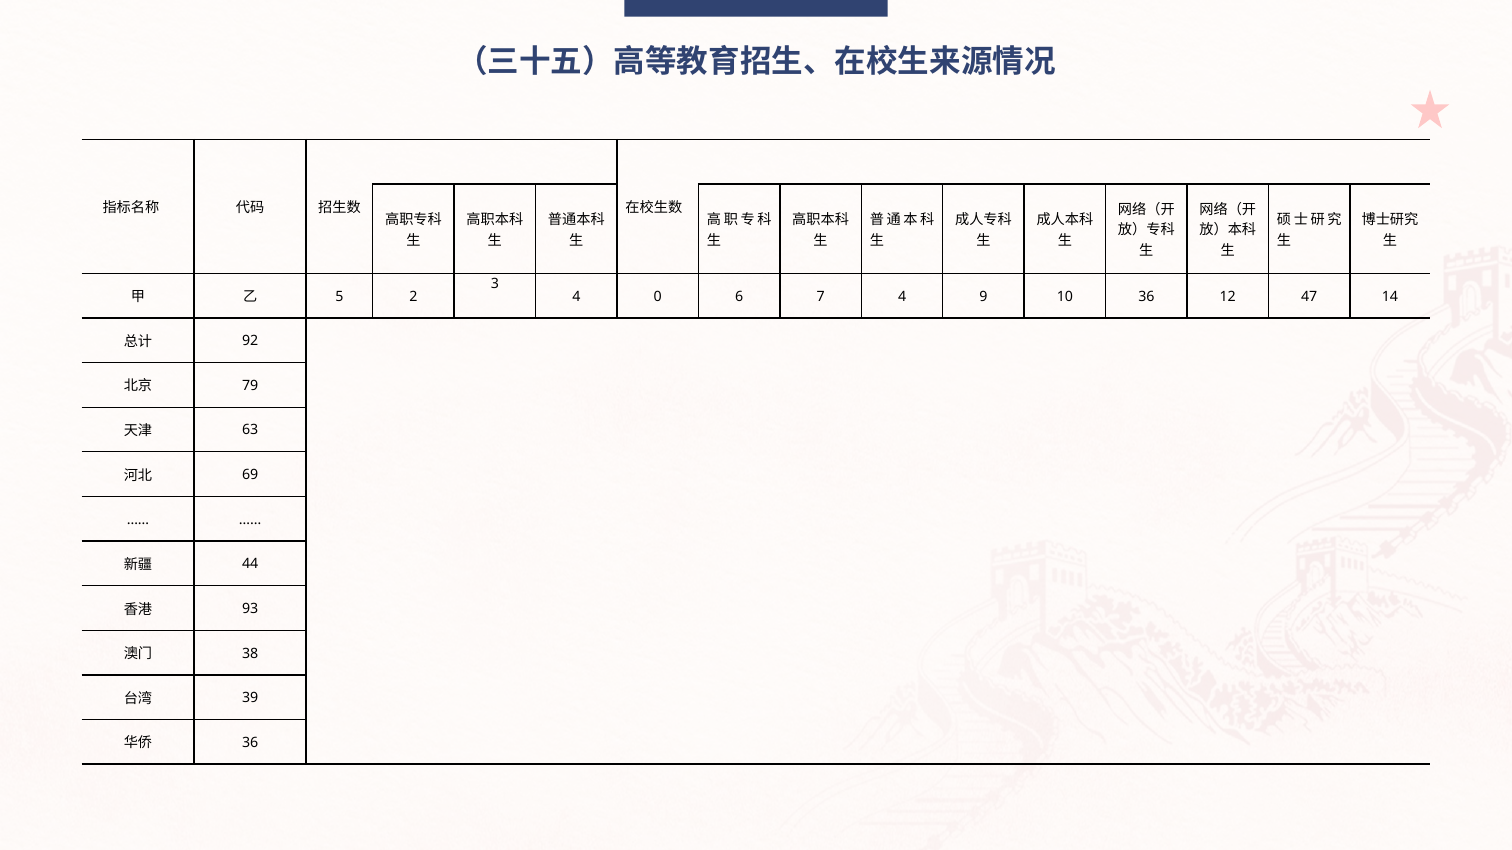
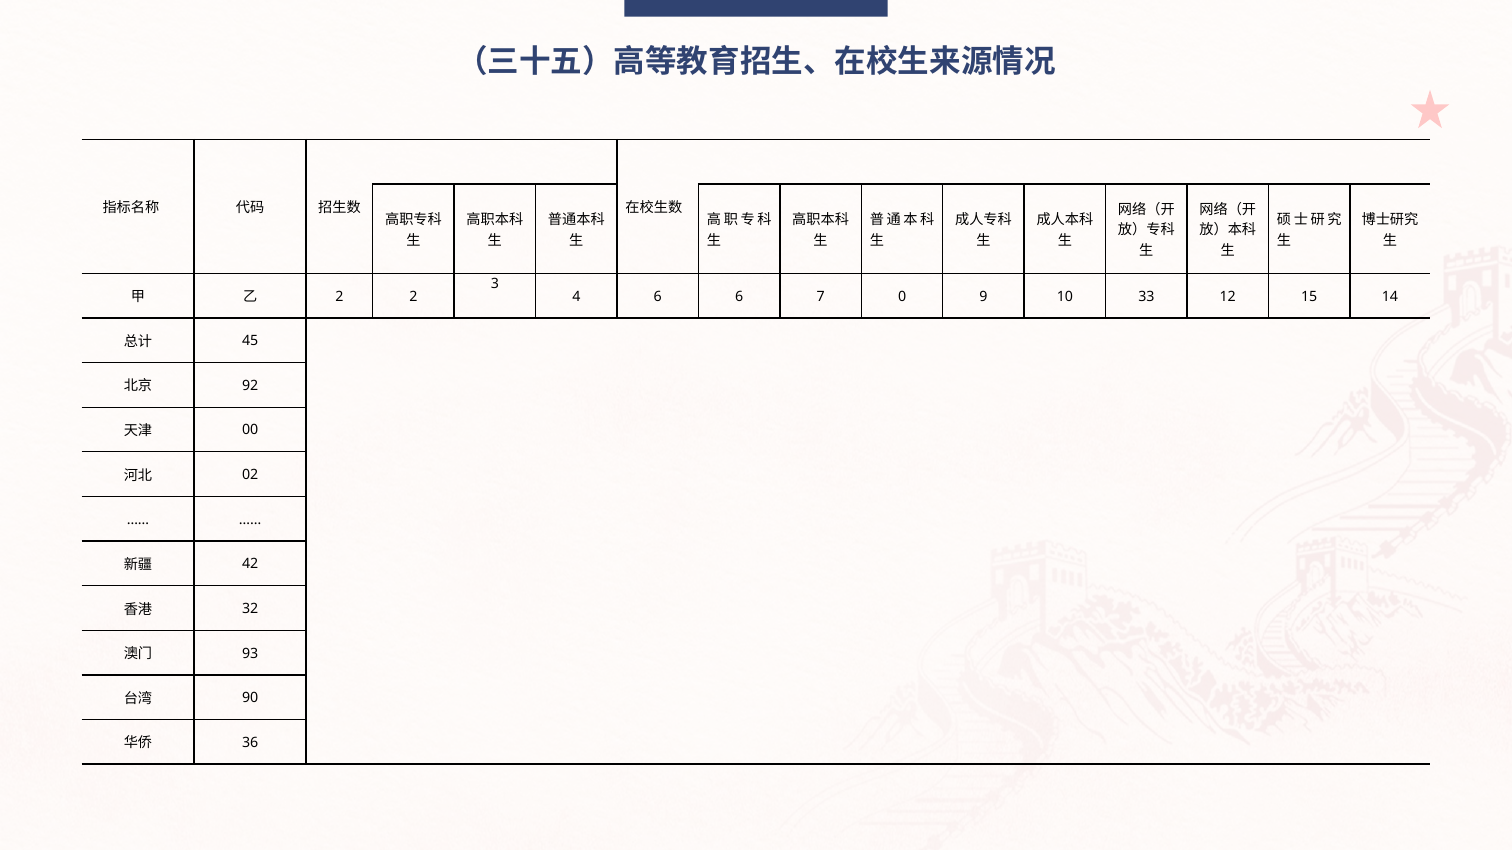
5: 5 -> 2 (339, 297)
4 0: 0 -> 6 (658, 297)
7 4: 4 -> 0 (902, 297)
10 36: 36 -> 33 (1146, 297)
47: 47 -> 15 (1309, 297)
92: 92 -> 45 (250, 341)
79: 79 -> 92 (250, 386)
63: 63 -> 00 (250, 431)
69: 69 -> 02 (250, 475)
44: 44 -> 42 (250, 564)
93: 93 -> 32 (250, 609)
38: 38 -> 93 (250, 654)
39: 39 -> 90 (250, 698)
